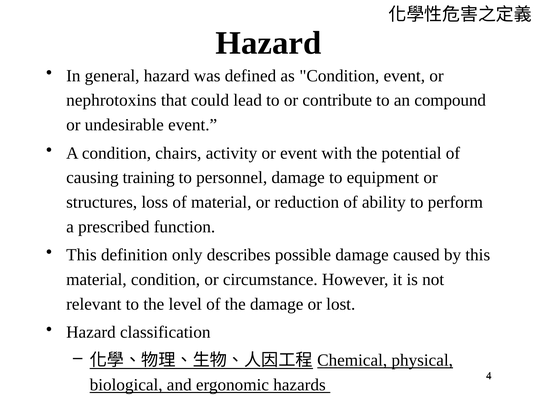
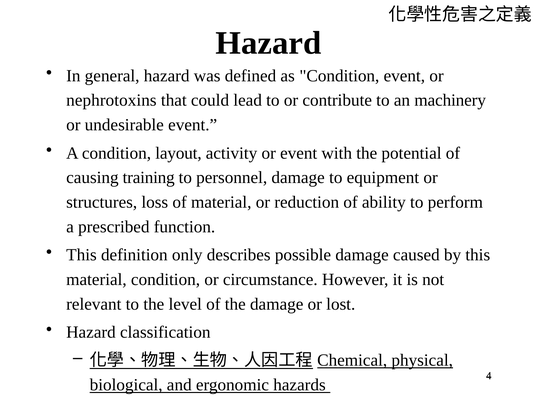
compound: compound -> machinery (450, 101)
chairs: chairs -> layout (178, 153)
